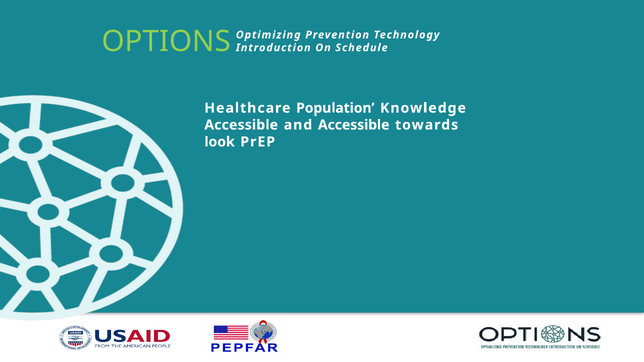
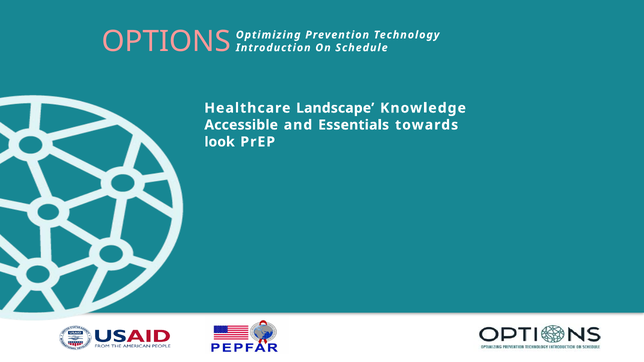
OPTIONS colour: light green -> pink (166, 42)
Population: Population -> Landscape (335, 108)
and Accessible: Accessible -> Essentials (354, 125)
